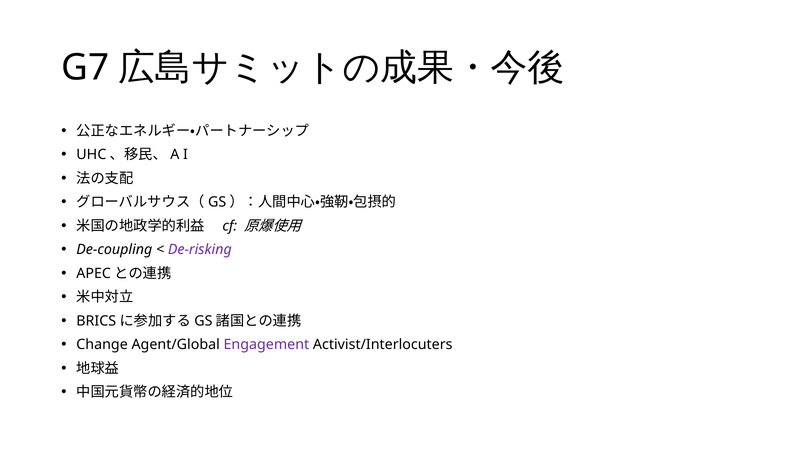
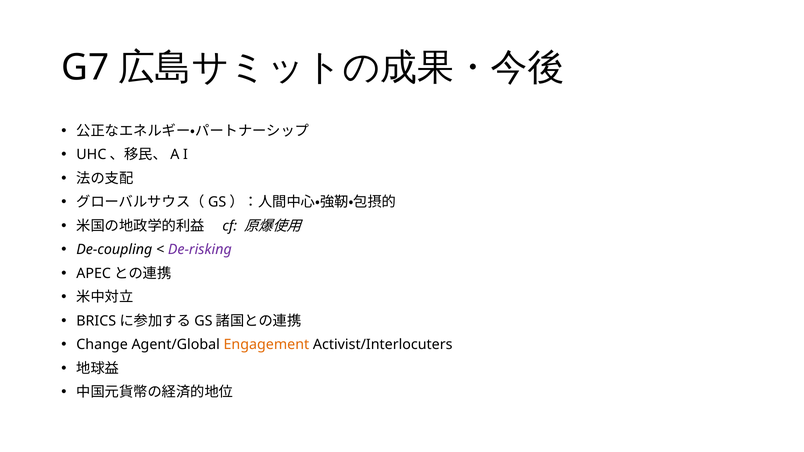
Engagement colour: purple -> orange (266, 345)
